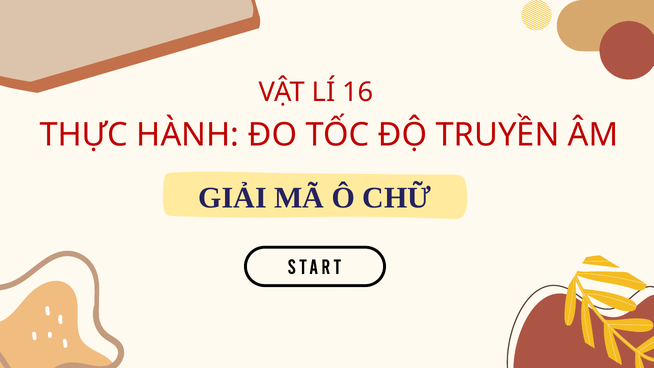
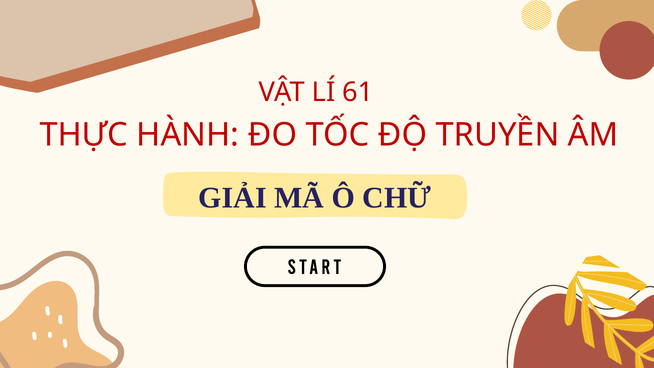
16: 16 -> 61 (358, 92)
